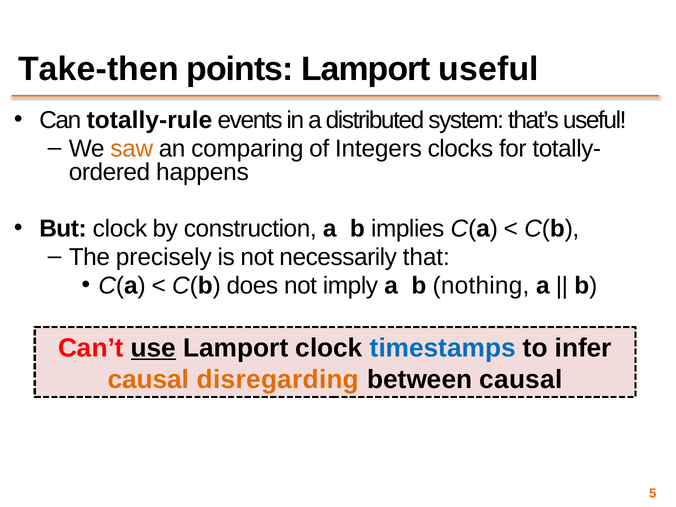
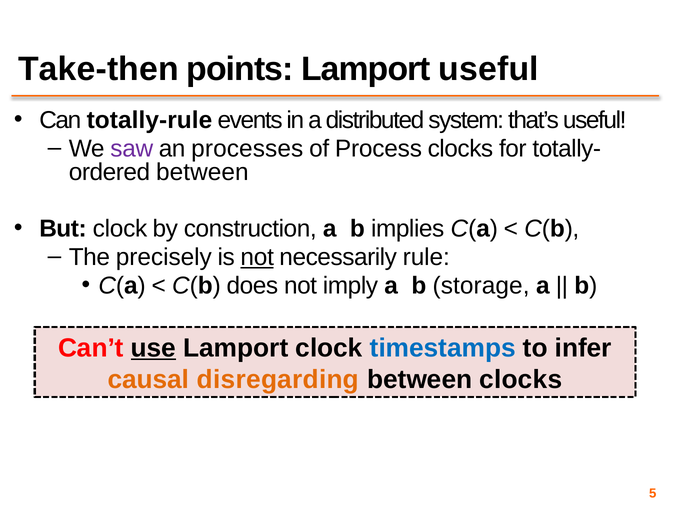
saw colour: orange -> purple (132, 149)
comparing: comparing -> processes (247, 149)
Integers: Integers -> Process (378, 149)
happens: happens -> between (202, 172)
not underline: none -> present (257, 257)
that: that -> rule (426, 257)
nothing: nothing -> storage (481, 286)
between causal: causal -> clocks (521, 380)
